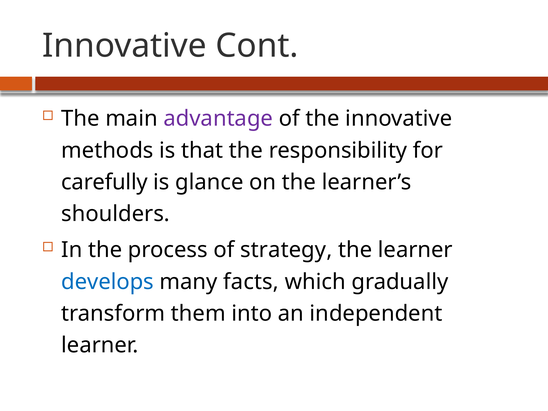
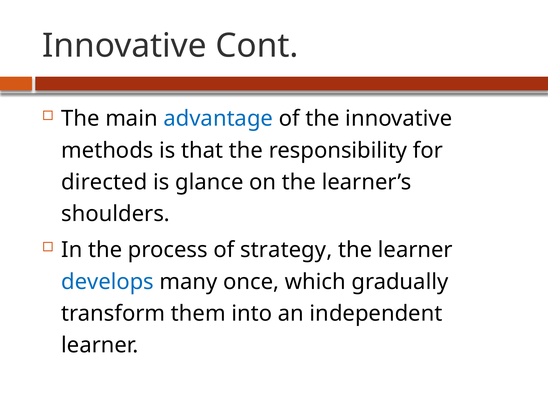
advantage colour: purple -> blue (218, 119)
carefully: carefully -> directed (104, 182)
facts: facts -> once (251, 282)
